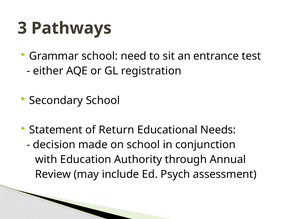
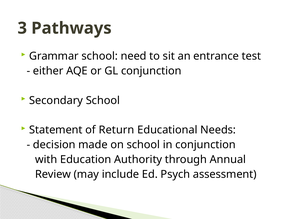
GL registration: registration -> conjunction (151, 71)
